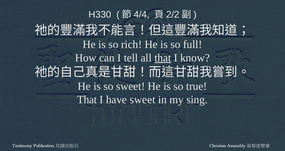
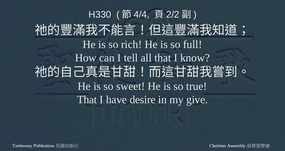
that underline: present -> none (163, 58)
have sweet: sweet -> desire (143, 100)
sing: sing -> give (197, 100)
